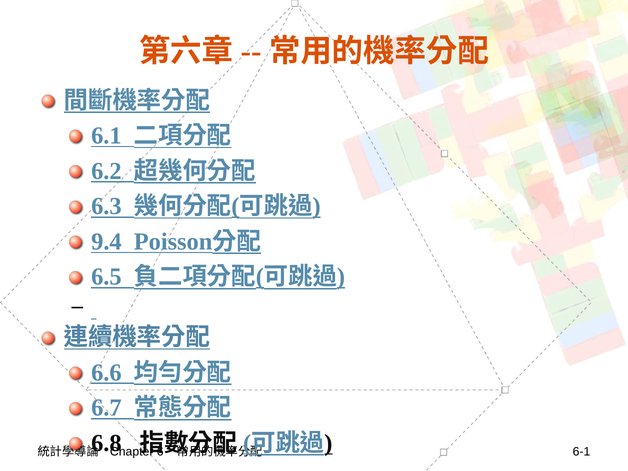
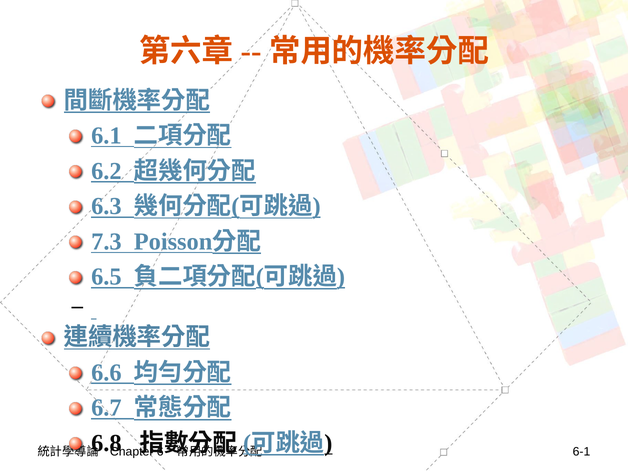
9.4: 9.4 -> 7.3 (106, 242)
